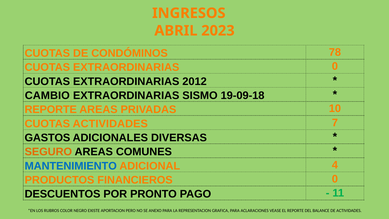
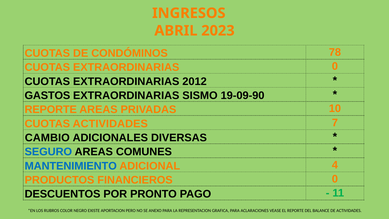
CAMBIO: CAMBIO -> GASTOS (47, 95)
19-09-18: 19-09-18 -> 19-09-90 (243, 95)
GASTOS: GASTOS -> CAMBIO (47, 138)
SEGURO colour: orange -> blue (48, 152)
